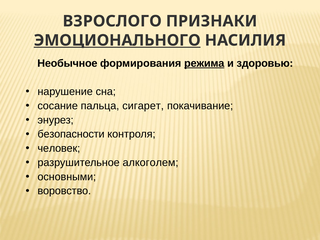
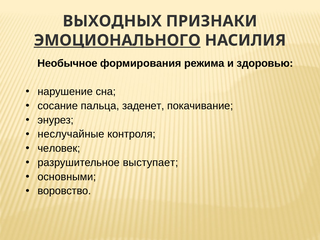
ВЗРОСЛОГО: ВЗРОСЛОГО -> ВЫХОДНЫХ (112, 21)
режима underline: present -> none (204, 63)
сигарет: сигарет -> заденет (143, 106)
безопасности: безопасности -> неслучайные (71, 134)
алкоголем: алкоголем -> выступает (151, 163)
